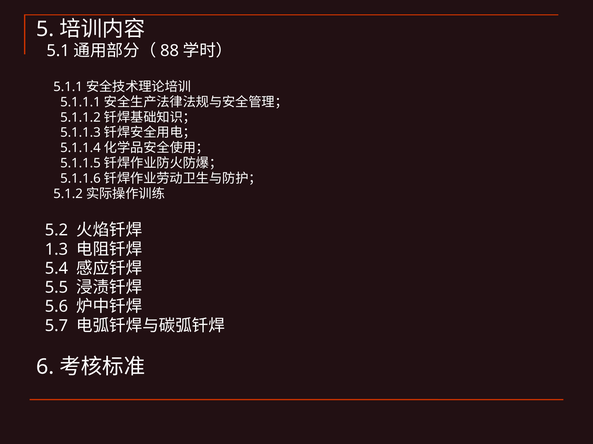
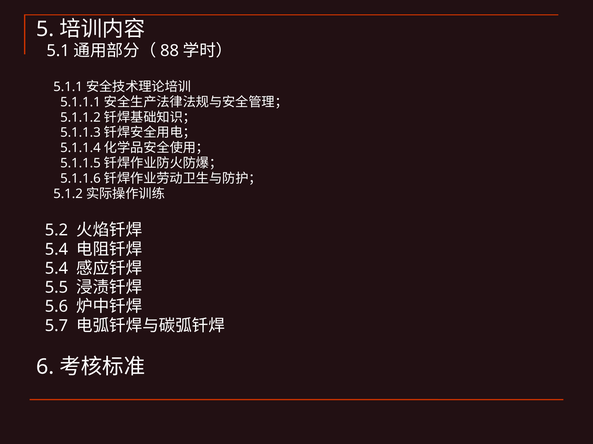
1.3: 1.3 -> 5.4 (56, 250)
